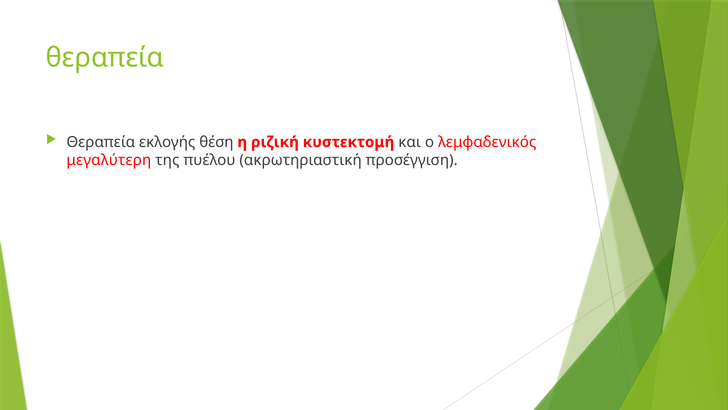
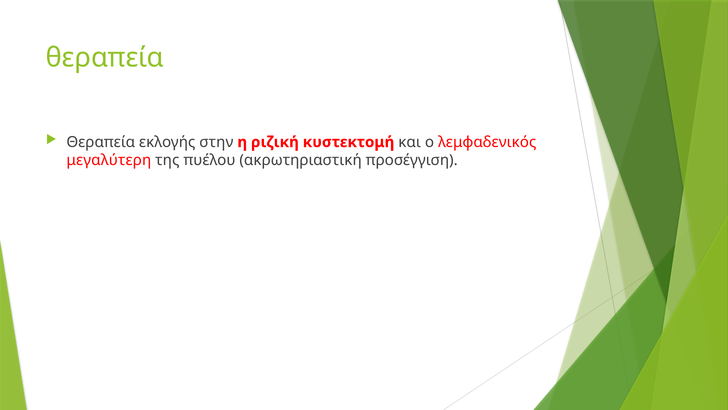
θέση: θέση -> στην (216, 142)
